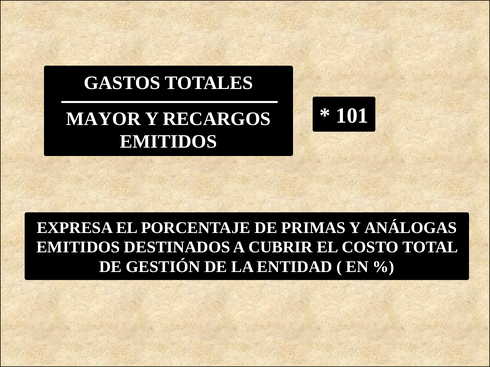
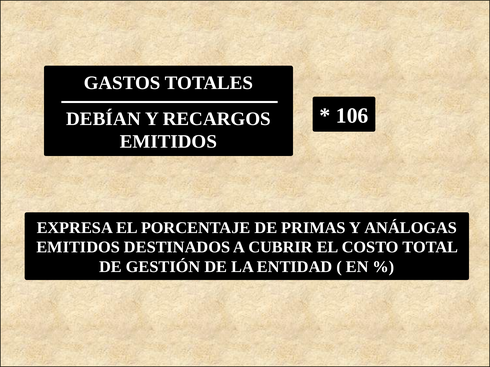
101: 101 -> 106 (352, 116)
MAYOR: MAYOR -> DEBÍAN (103, 119)
